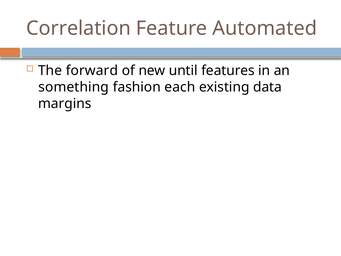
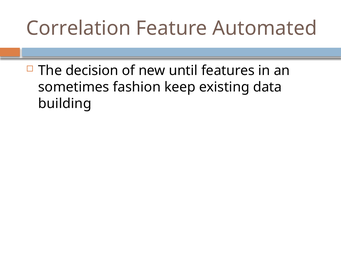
forward: forward -> decision (92, 71)
something: something -> sometimes (74, 87)
each: each -> keep (180, 87)
margins: margins -> building (65, 104)
